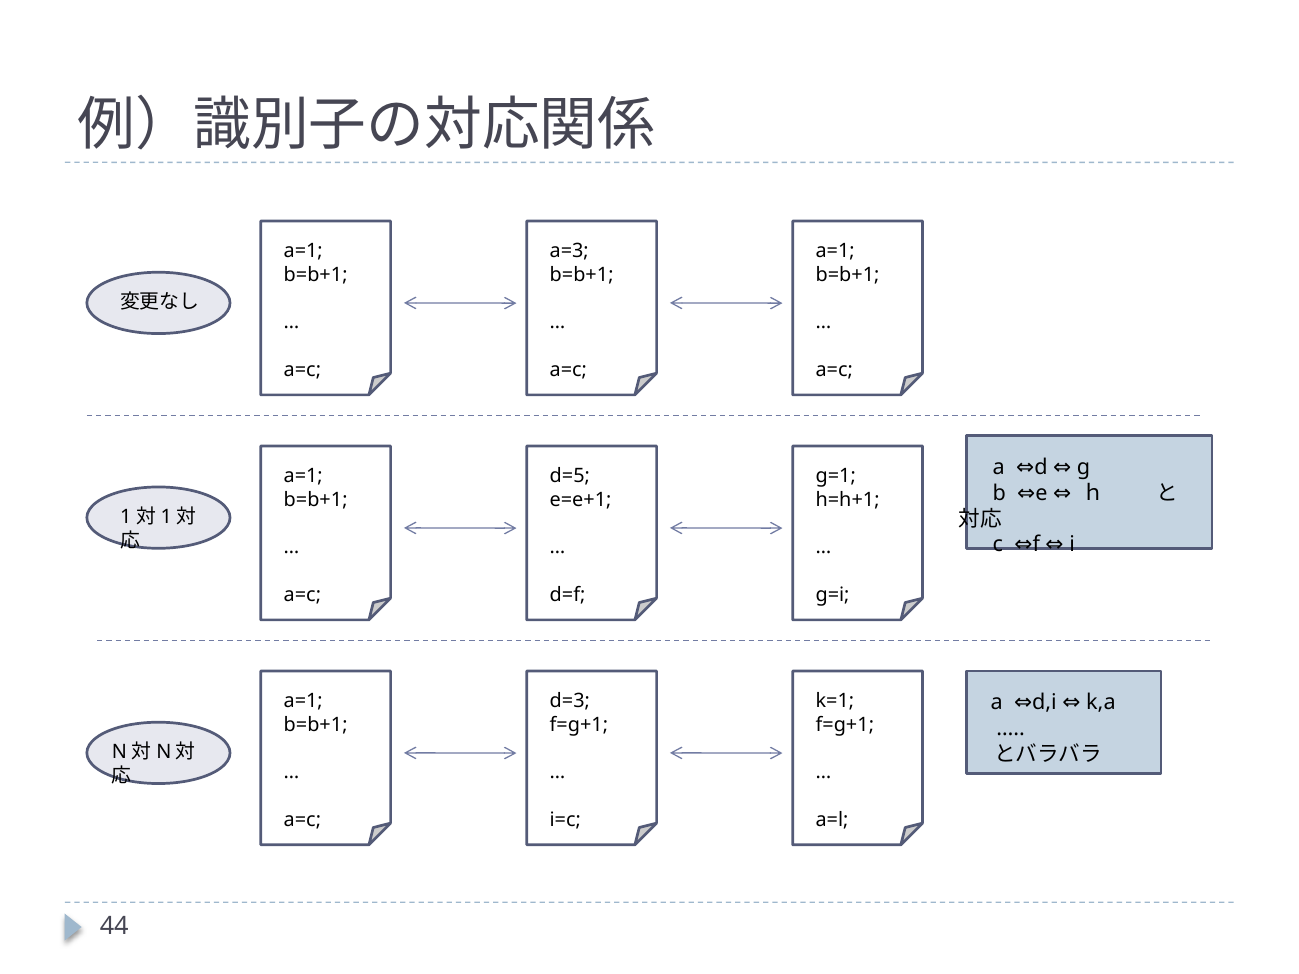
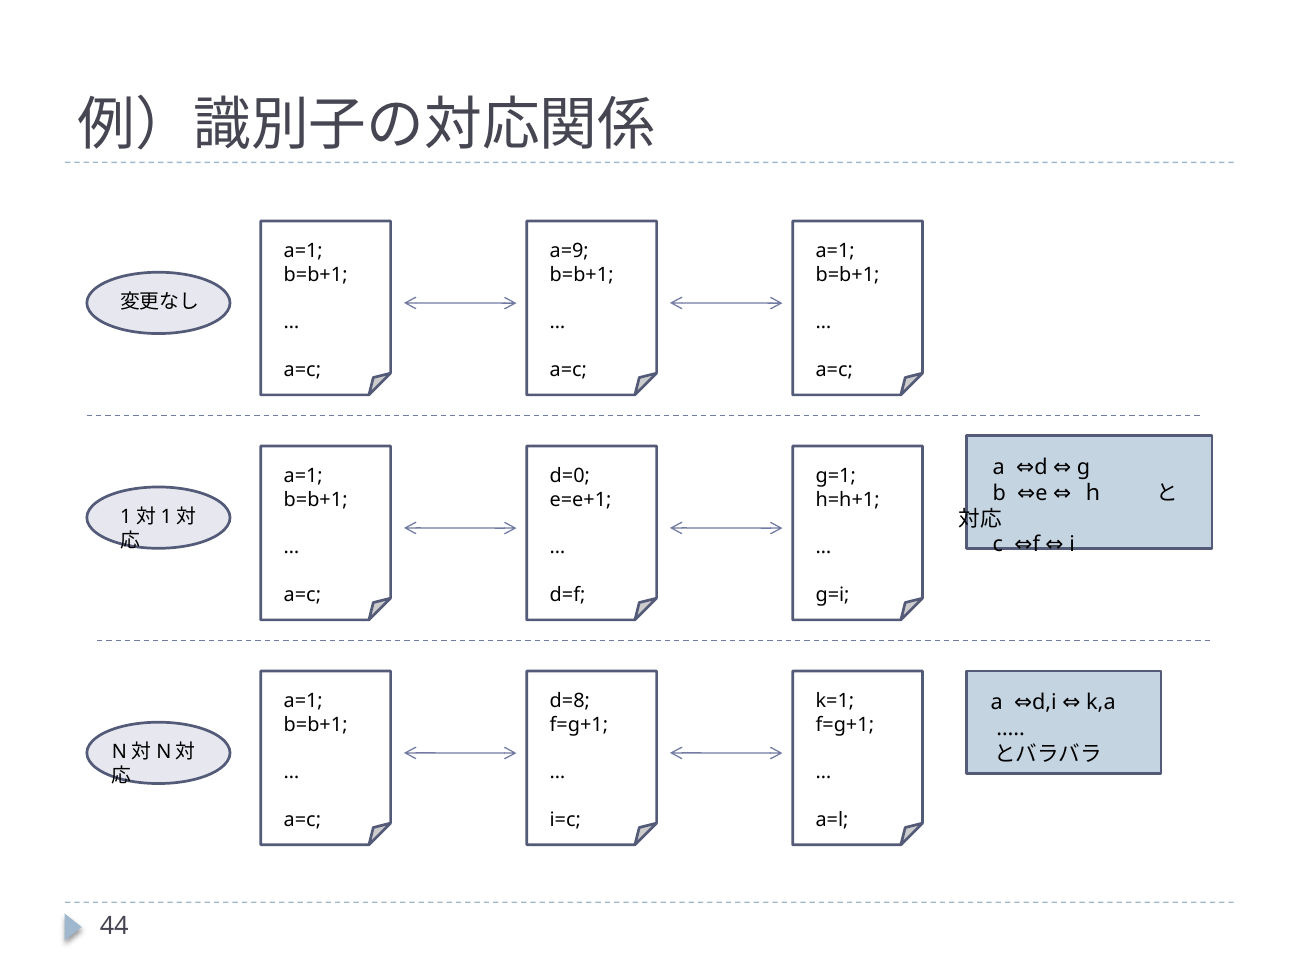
a=3: a=3 -> a=9 (569, 251)
d=5: d=5 -> d=0 (570, 476)
d=3: d=3 -> d=8 (570, 701)
